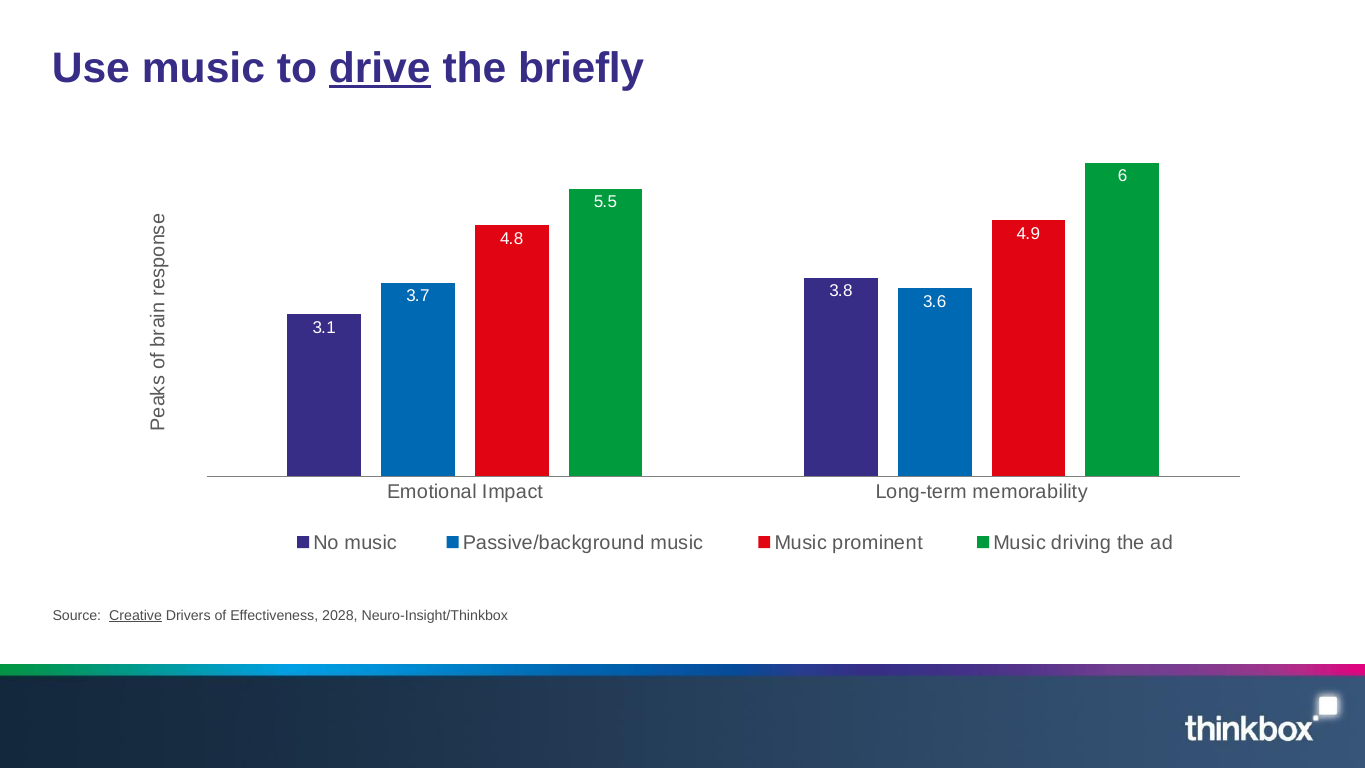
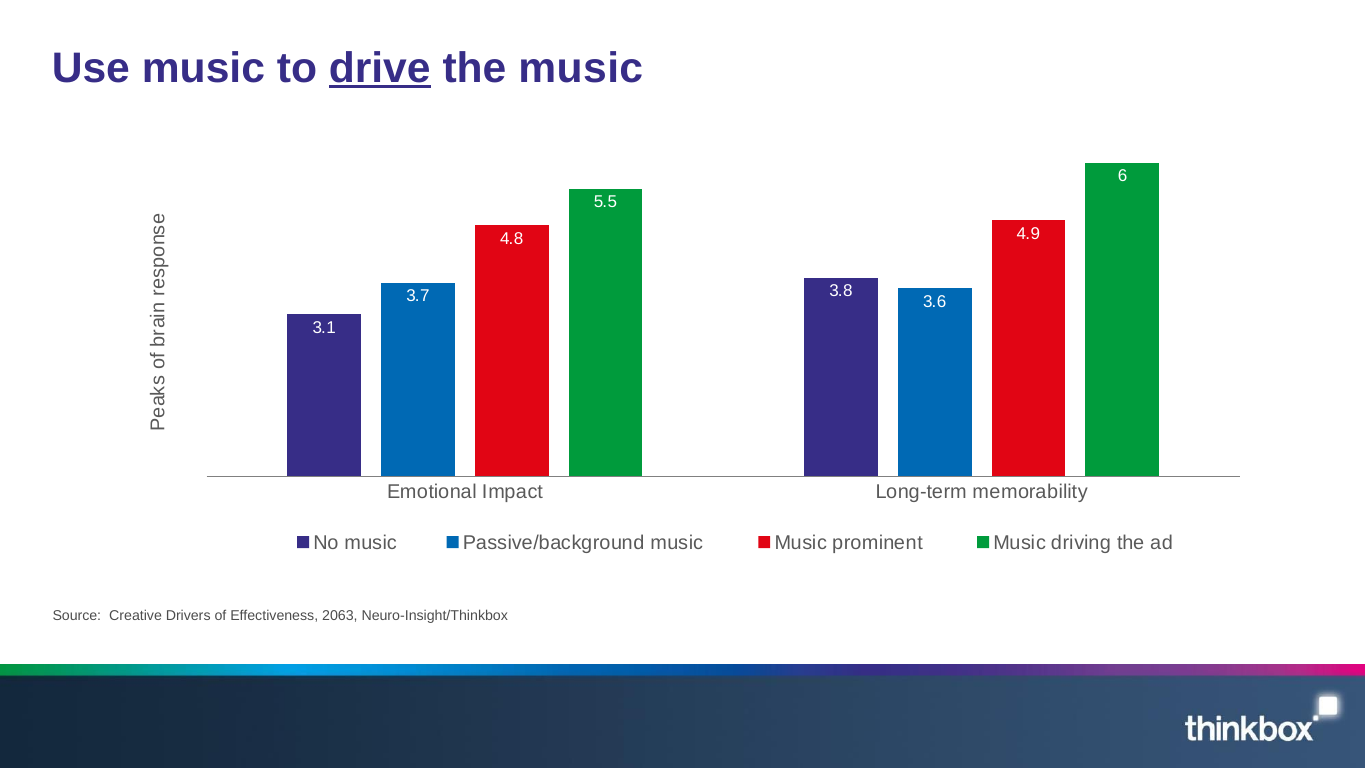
the briefly: briefly -> music (581, 68)
Creative underline: present -> none (136, 615)
2028: 2028 -> 2063 (340, 615)
